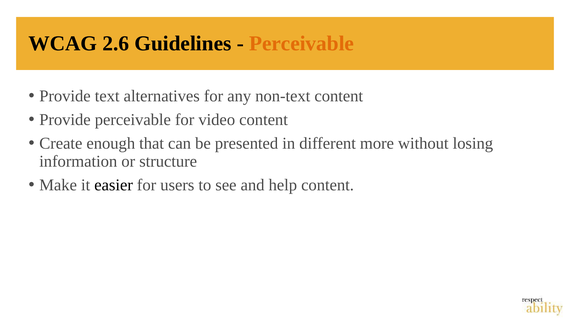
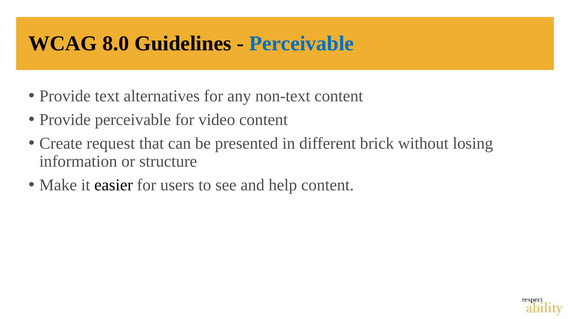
2.6: 2.6 -> 8.0 (116, 43)
Perceivable colour: orange -> blue (302, 43)
enough: enough -> request (111, 144)
more: more -> brick (377, 144)
